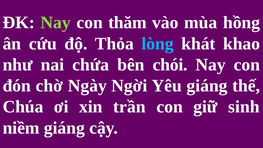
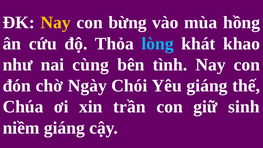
Nay colour: light green -> yellow (56, 23)
thăm: thăm -> bừng (128, 23)
chứa: chứa -> cùng (91, 65)
chói: chói -> tình (170, 65)
Ngời: Ngời -> Chói (129, 86)
